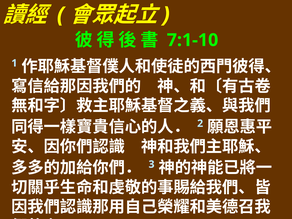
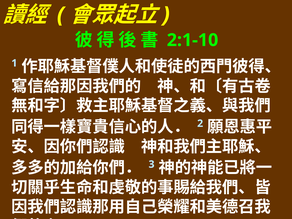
7:1-10: 7:1-10 -> 2:1-10 (193, 40)
